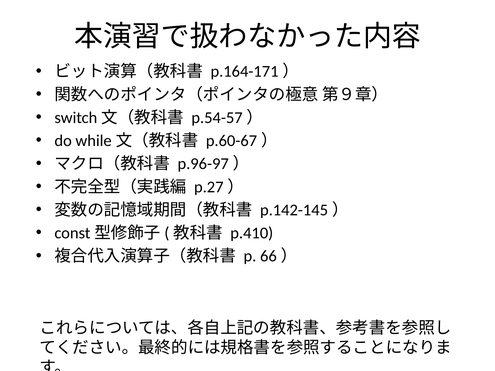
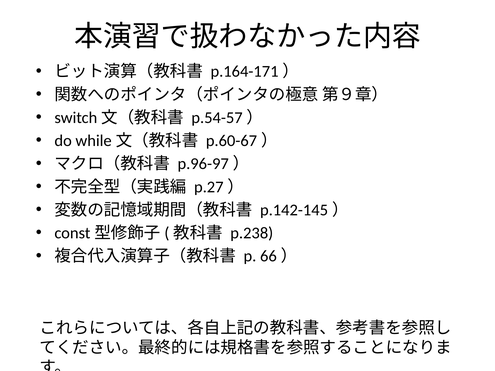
p.410: p.410 -> p.238 (252, 233)
